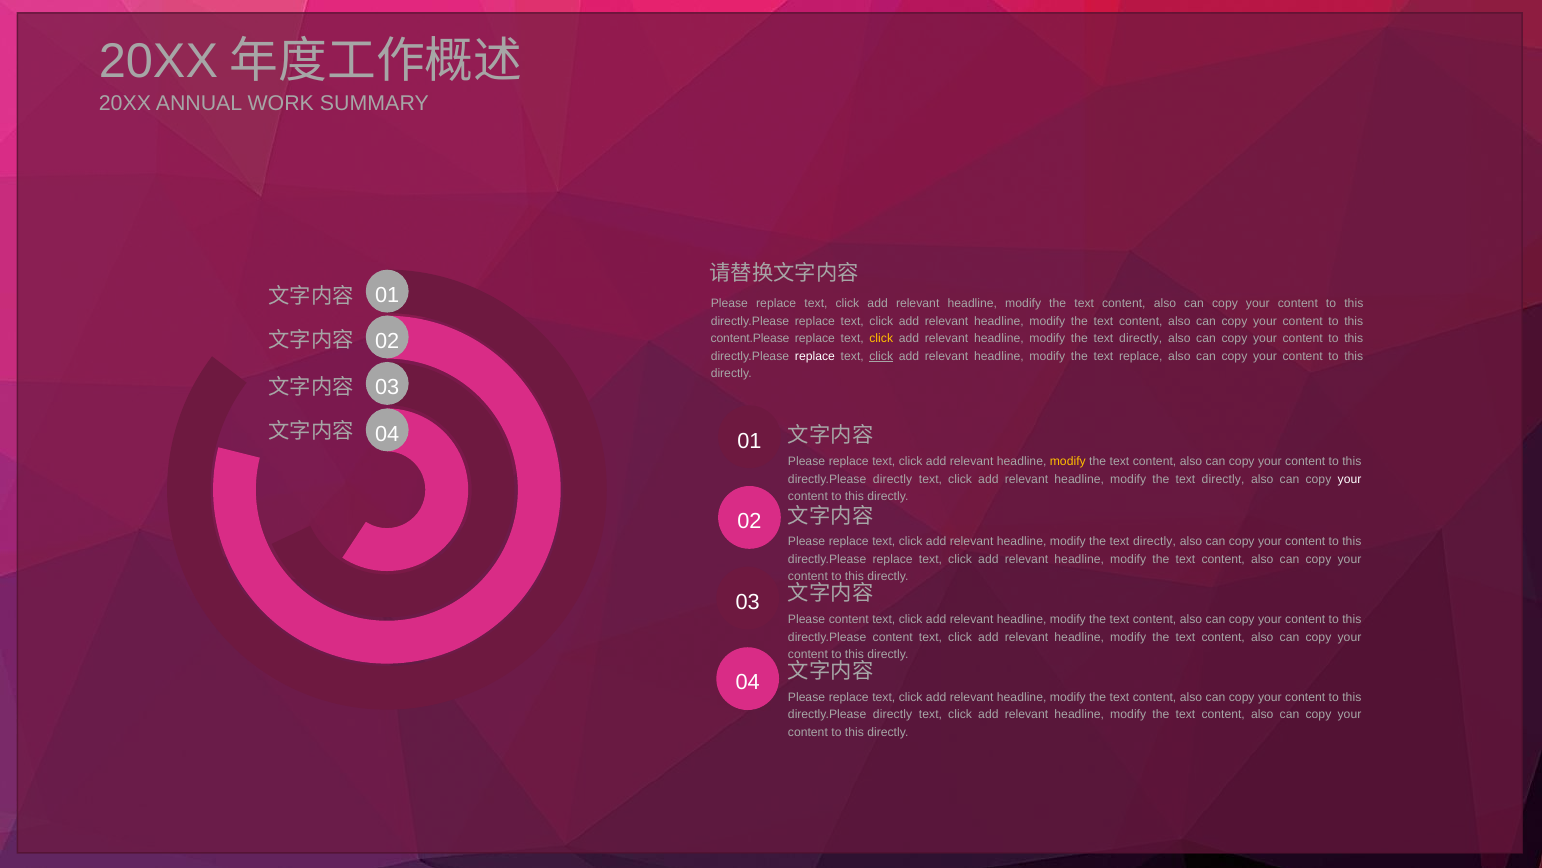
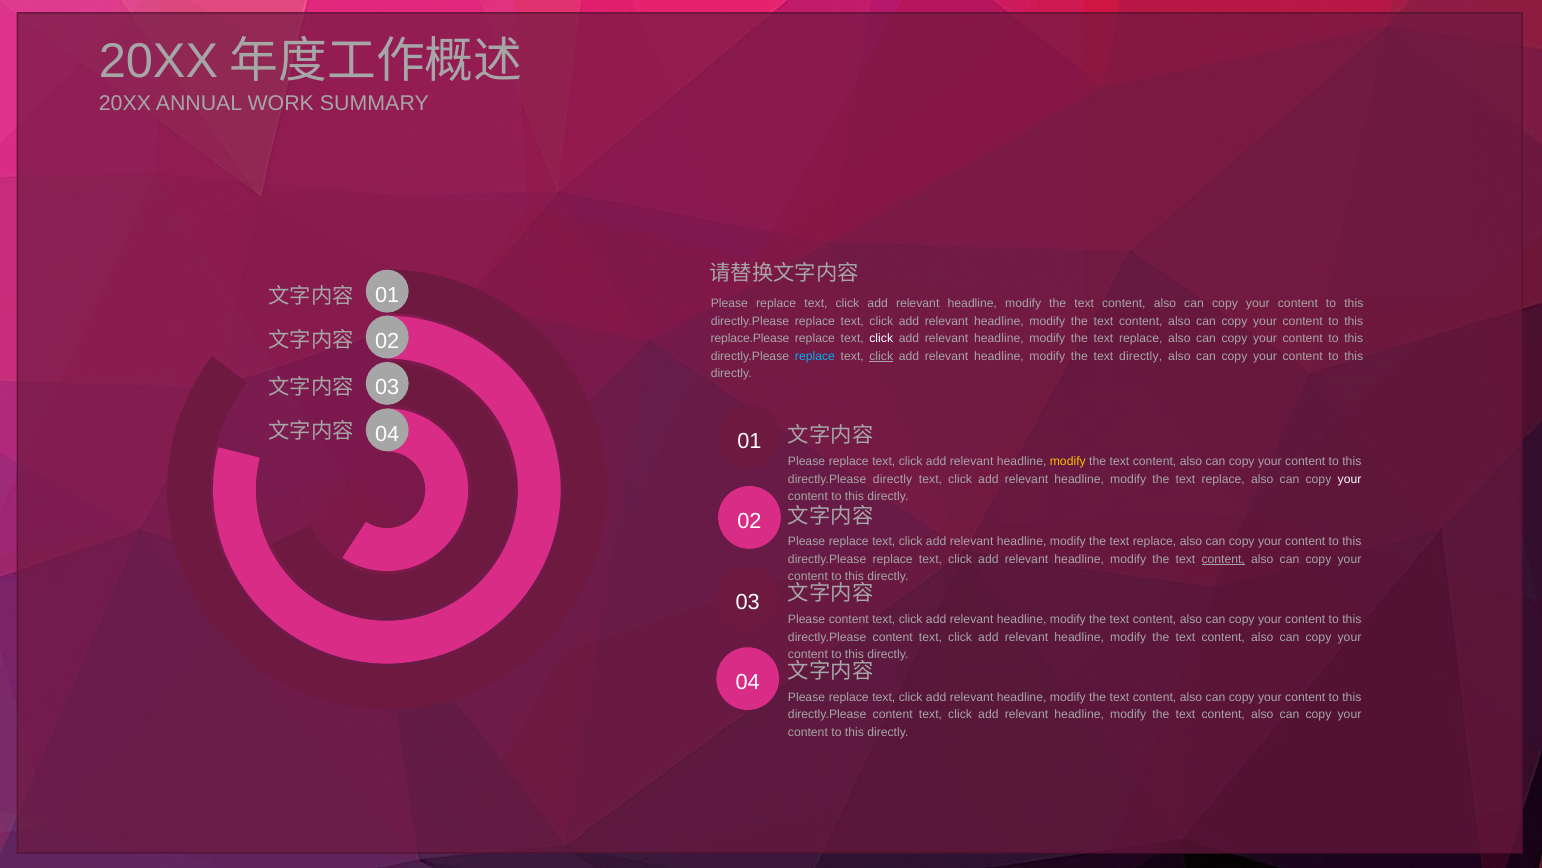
content.Please: content.Please -> replace.Please (750, 338)
click colour: yellow -> white (881, 338)
directly: directly -> replace (1141, 338)
replace colour: white -> light blue (815, 356)
text replace: replace -> directly (1141, 356)
directly: directly -> replace (1223, 479)
directly: directly -> replace (1155, 542)
content underline: none -> present (1223, 559)
directly: directly -> content (893, 714)
